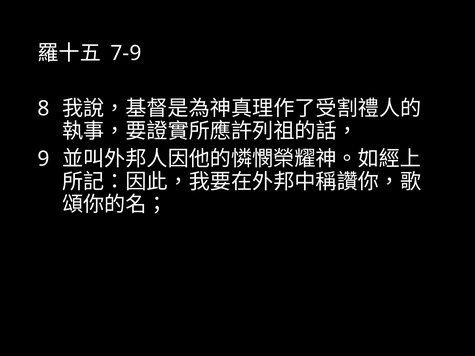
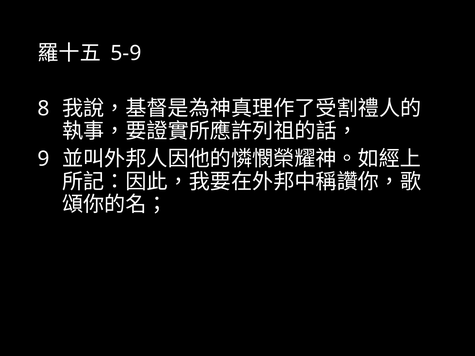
7-9: 7-9 -> 5-9 (126, 53)
